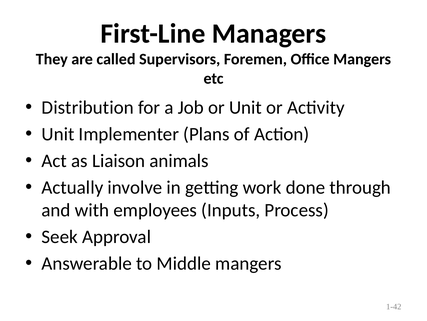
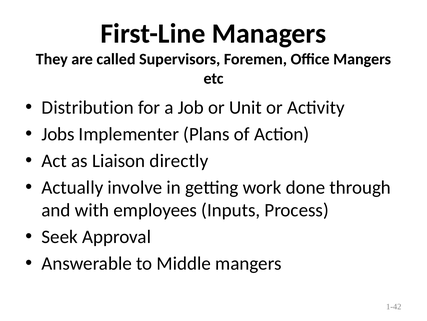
Unit: Unit -> Jobs (58, 134)
animals: animals -> directly (179, 160)
